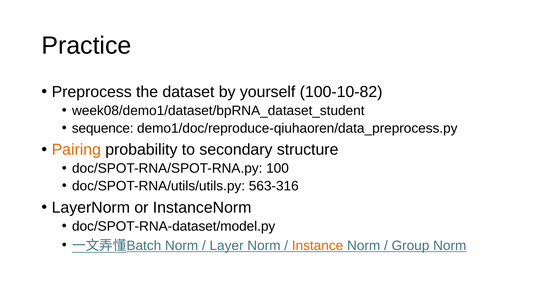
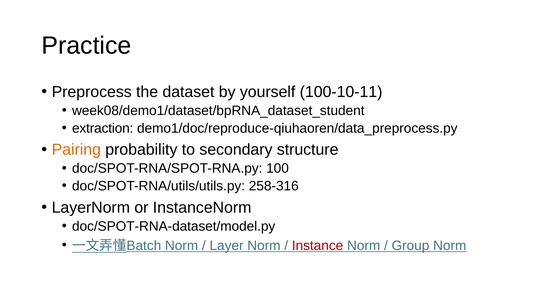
100-10-82: 100-10-82 -> 100-10-11 (341, 92)
sequence: sequence -> extraction (103, 128)
563-316: 563-316 -> 258-316 (274, 186)
Instance colour: orange -> red (318, 246)
